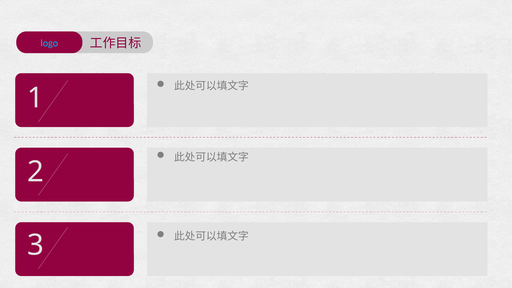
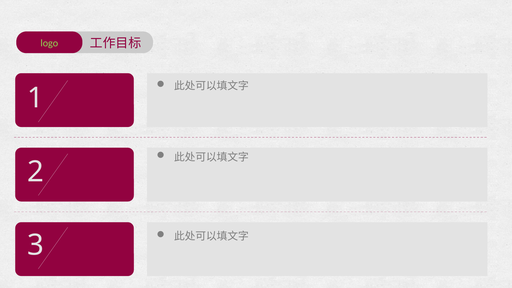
logo colour: light blue -> light green (49, 43)
